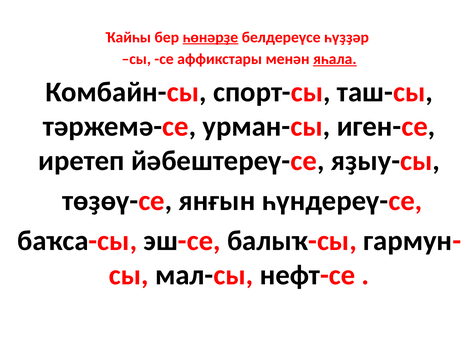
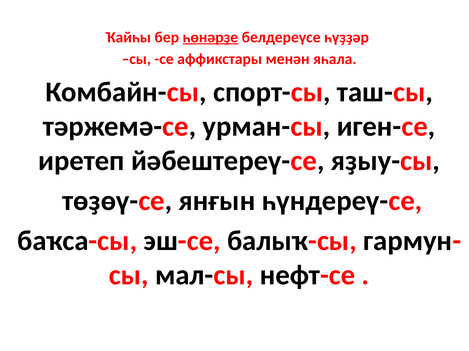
яһала underline: present -> none (335, 59)
